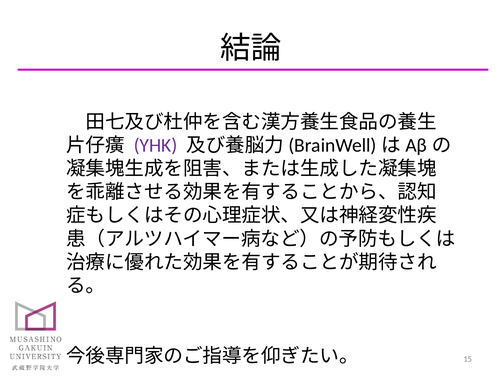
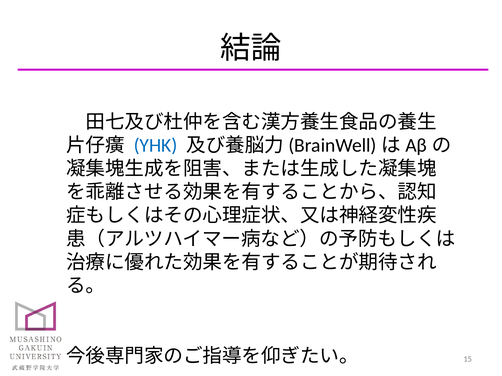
YHK colour: purple -> blue (155, 146)
